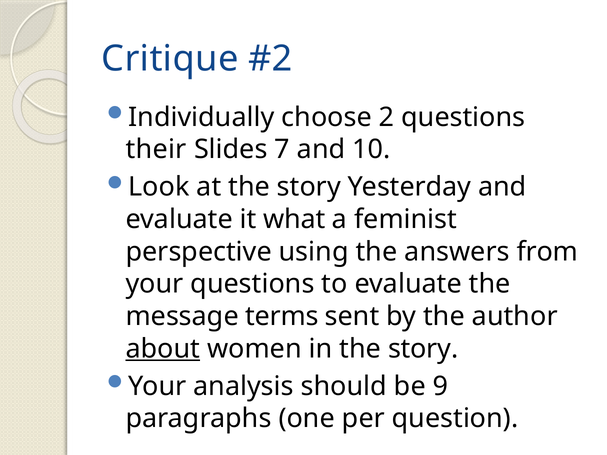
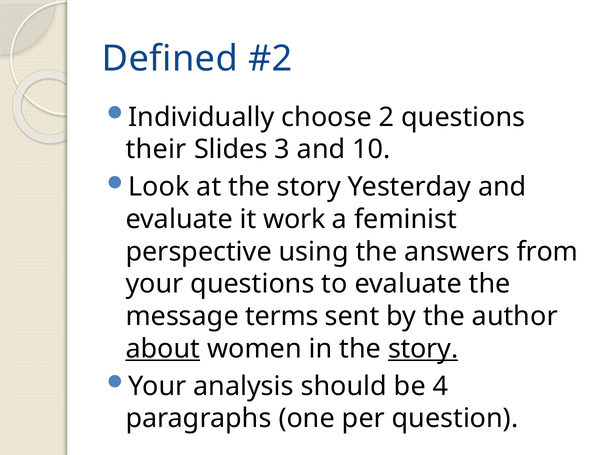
Critique: Critique -> Defined (170, 59)
7: 7 -> 3 (282, 150)
what: what -> work (294, 219)
story underline: none -> present (423, 349)
9: 9 -> 4 (440, 386)
